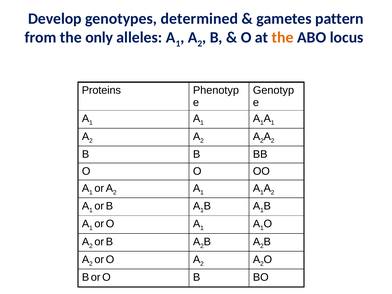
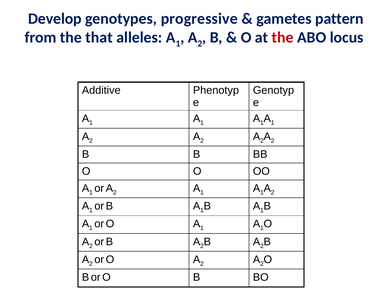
determined: determined -> progressive (199, 19)
only: only -> that (99, 38)
the colour: orange -> red (283, 38)
Proteins: Proteins -> Additive (101, 90)
